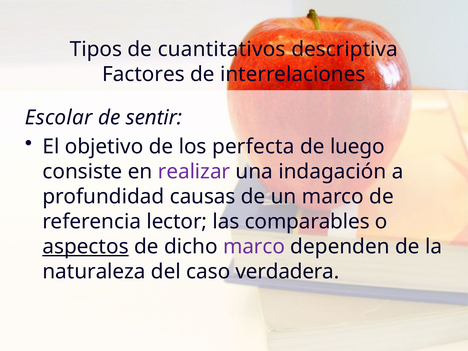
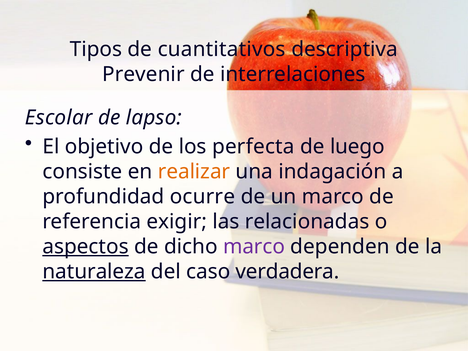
Factores: Factores -> Prevenir (143, 74)
sentir: sentir -> lapso (154, 118)
realizar colour: purple -> orange (194, 172)
causas: causas -> ocurre (202, 197)
lector: lector -> exigir (177, 222)
comparables: comparables -> relacionadas (307, 222)
naturaleza underline: none -> present (94, 272)
